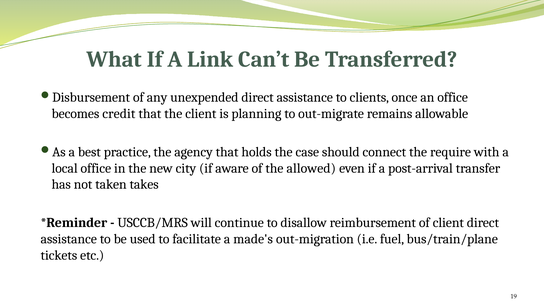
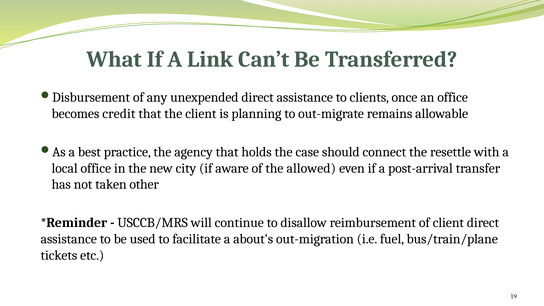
require: require -> resettle (451, 152)
takes: takes -> other (144, 185)
made's: made's -> about's (253, 239)
